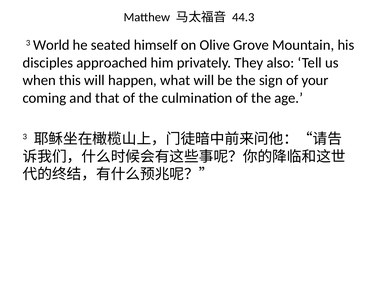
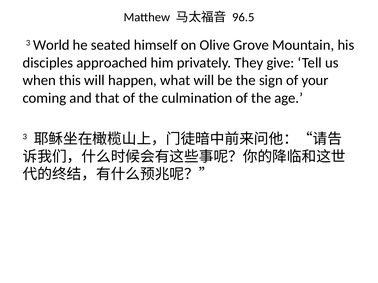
44.3: 44.3 -> 96.5 (243, 17)
also: also -> give (280, 63)
